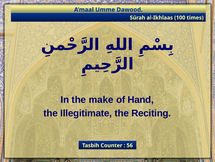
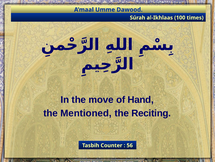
make: make -> move (101, 99)
Illegitimate: Illegitimate -> Mentioned (86, 113)
